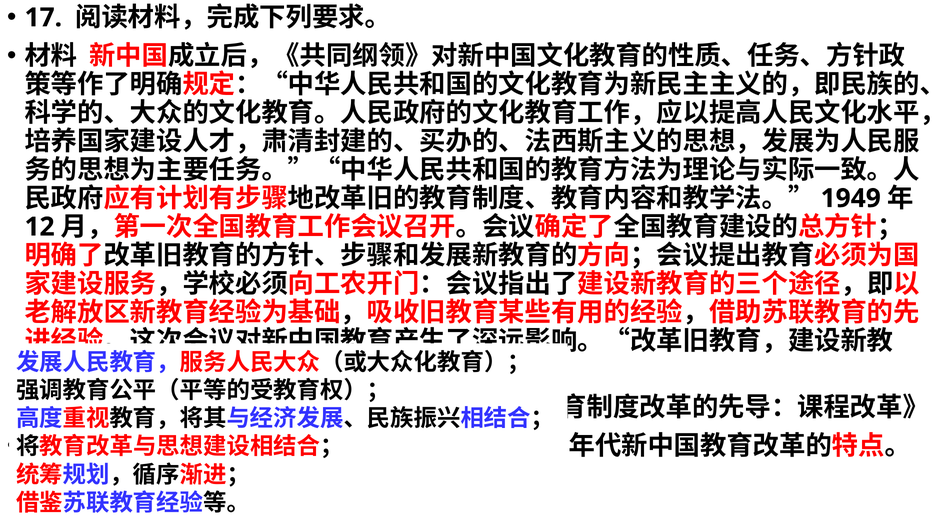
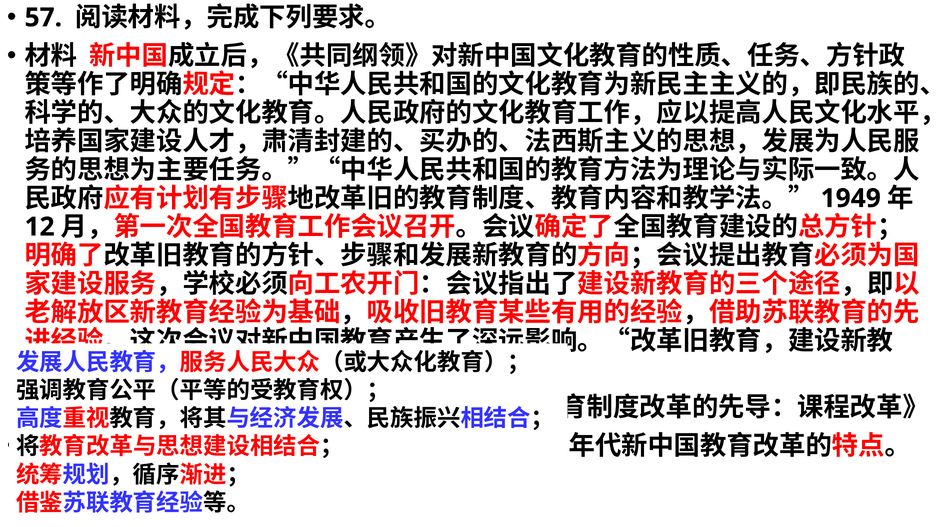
17: 17 -> 57 (43, 18)
